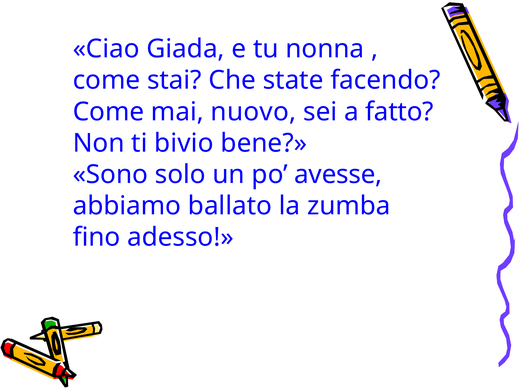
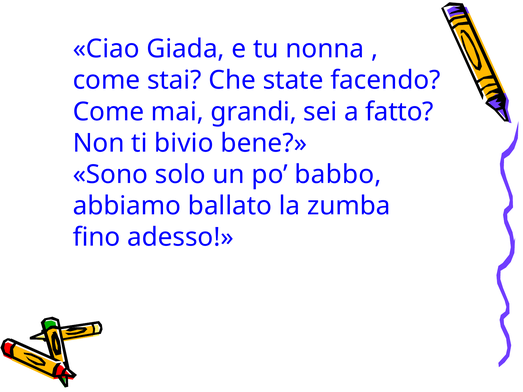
nuovo: nuovo -> grandi (254, 112)
avesse: avesse -> babbo (338, 175)
